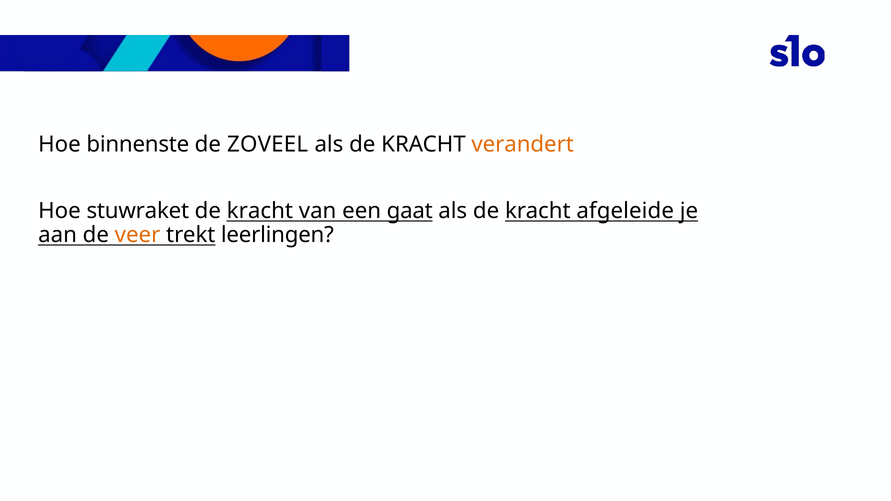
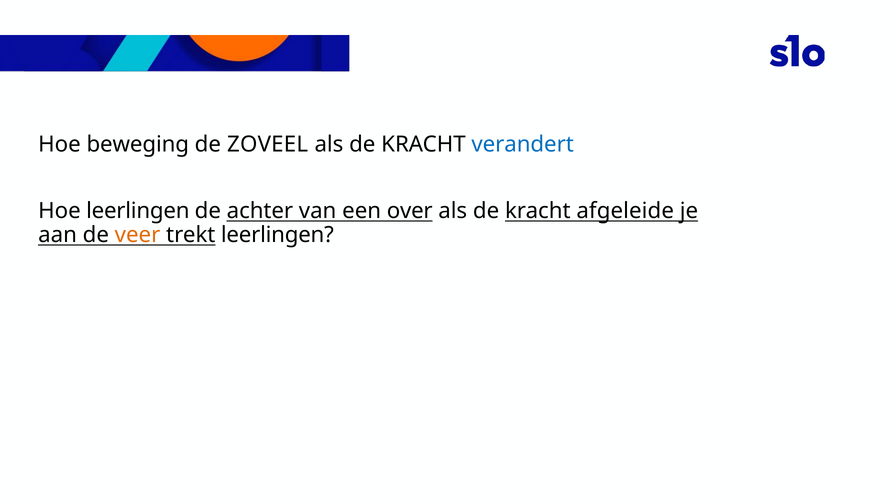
binnenste: binnenste -> beweging (138, 144)
verandert colour: orange -> blue (523, 144)
Hoe stuwraket: stuwraket -> leerlingen (138, 211)
kracht: kracht -> achter (260, 211)
gaat: gaat -> over (410, 211)
